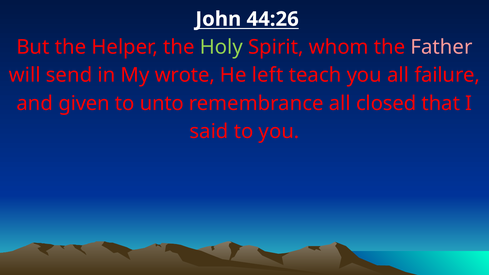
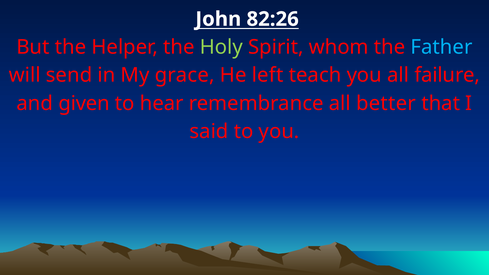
44:26: 44:26 -> 82:26 (273, 19)
Father colour: pink -> light blue (442, 47)
wrote: wrote -> grace (185, 75)
unto: unto -> hear (162, 103)
closed: closed -> better (386, 103)
